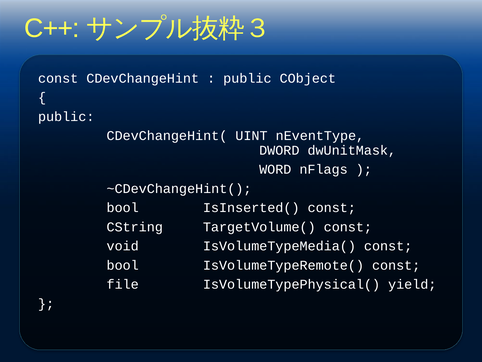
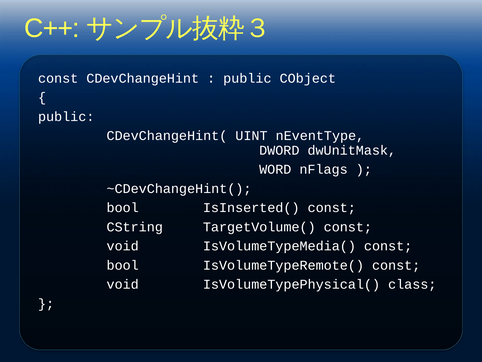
file: file -> void (123, 284)
yield: yield -> class (412, 284)
